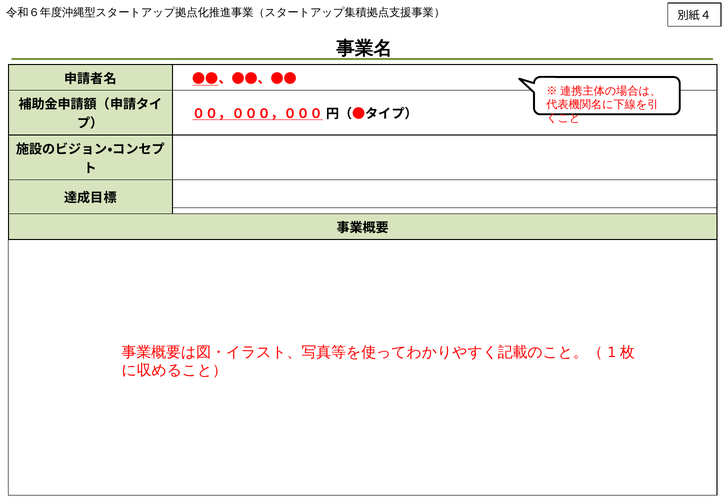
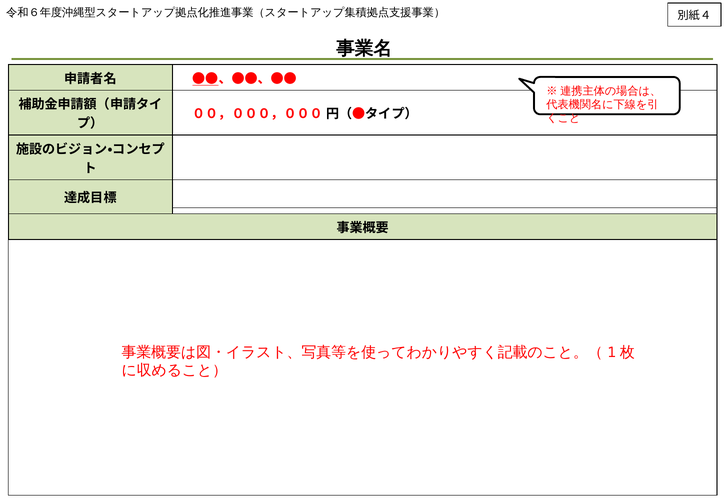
００，０００，０００ underline: present -> none (258, 114)
